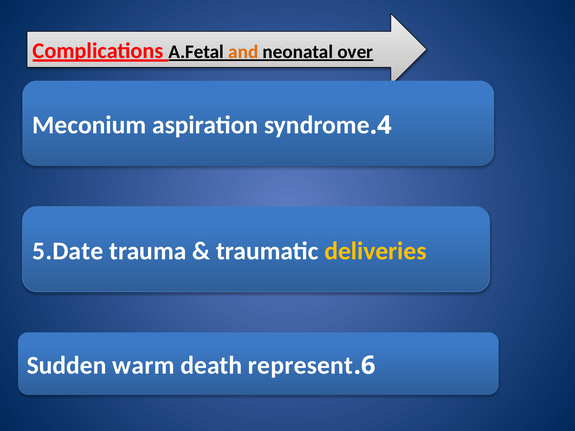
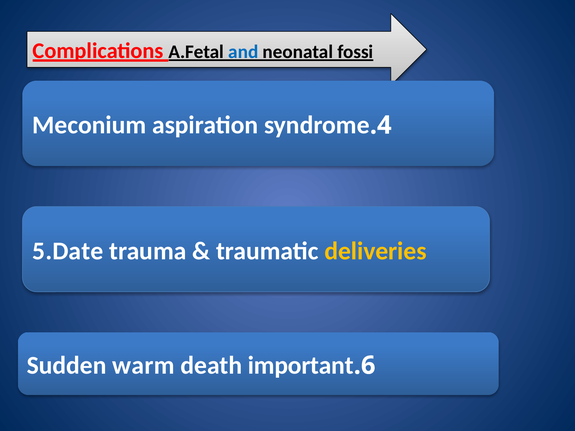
and colour: orange -> blue (243, 52)
over: over -> fossi (355, 52)
represent: represent -> important (301, 366)
